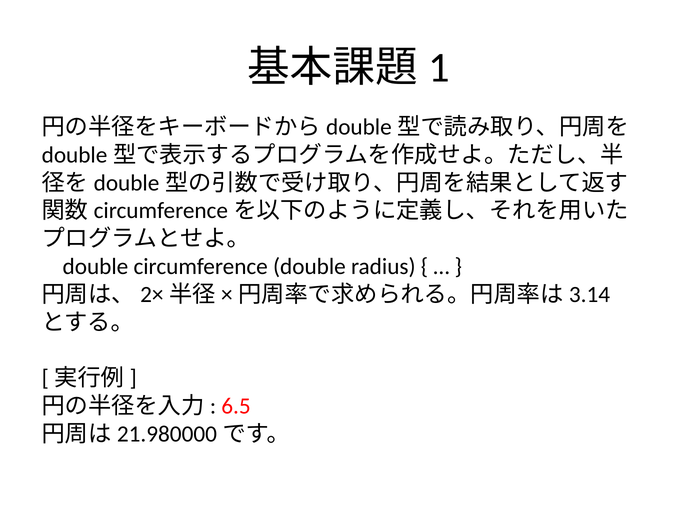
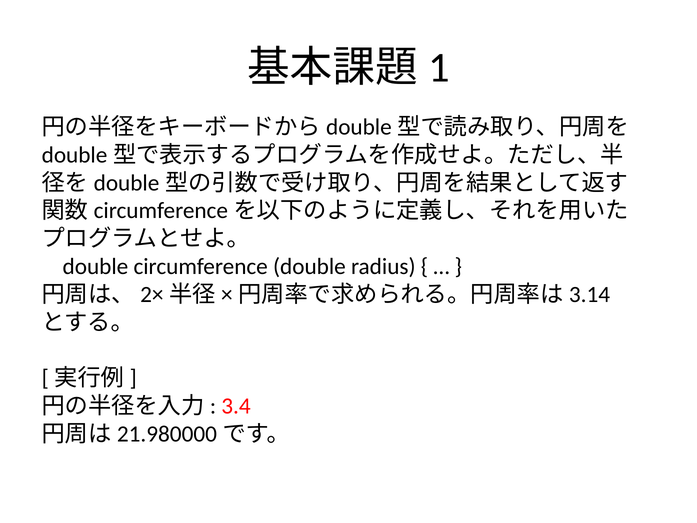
6.5: 6.5 -> 3.4 (236, 406)
